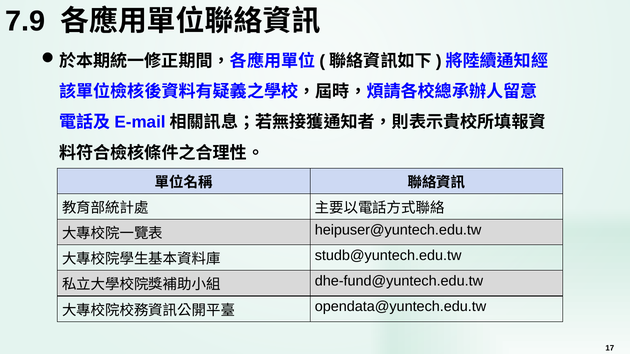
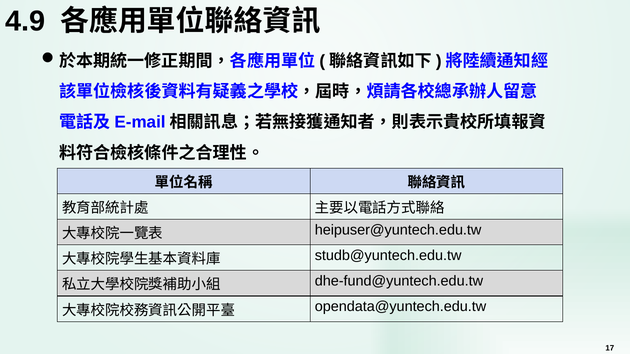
7.9: 7.9 -> 4.9 (25, 21)
